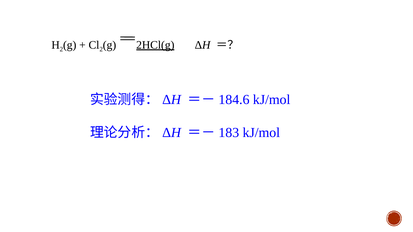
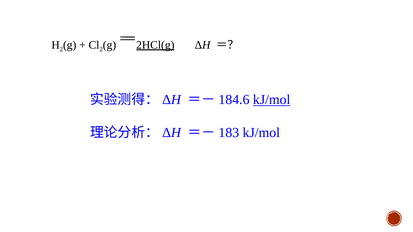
kJ/mol underline: none -> present (272, 100)
